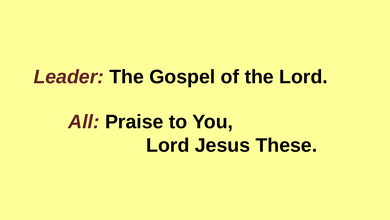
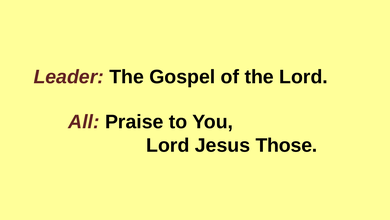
These: These -> Those (286, 145)
